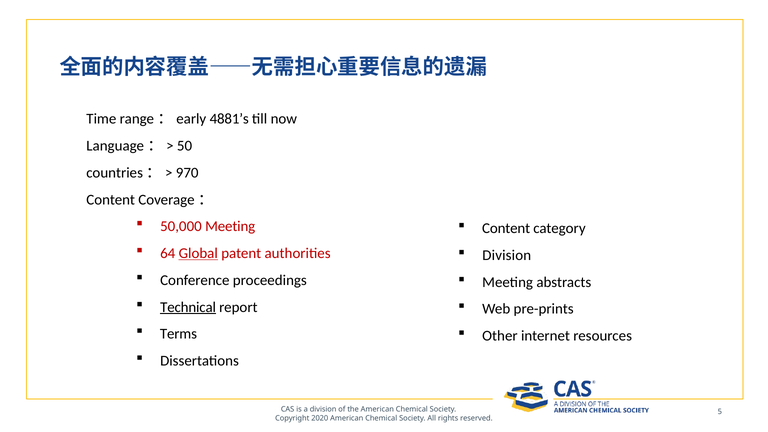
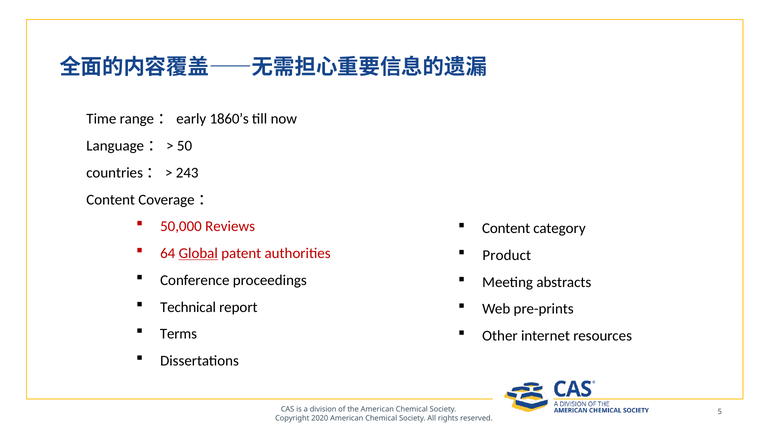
4881’s: 4881’s -> 1860’s (229, 119)
970: 970 -> 243 (187, 173)
50,000 Meeting: Meeting -> Reviews (230, 226)
Division: Division -> Product (507, 255)
Technical underline: present -> none (188, 307)
